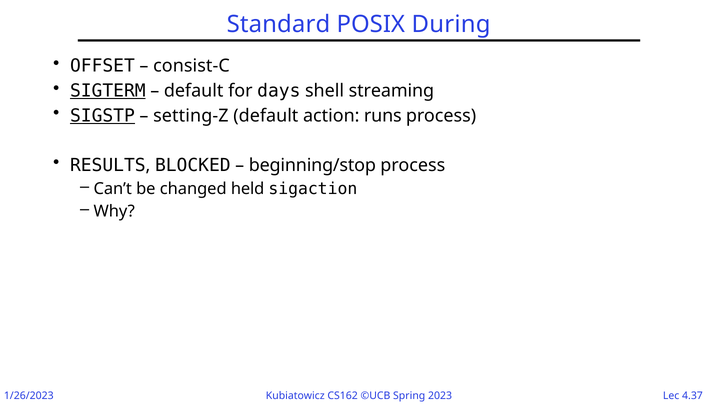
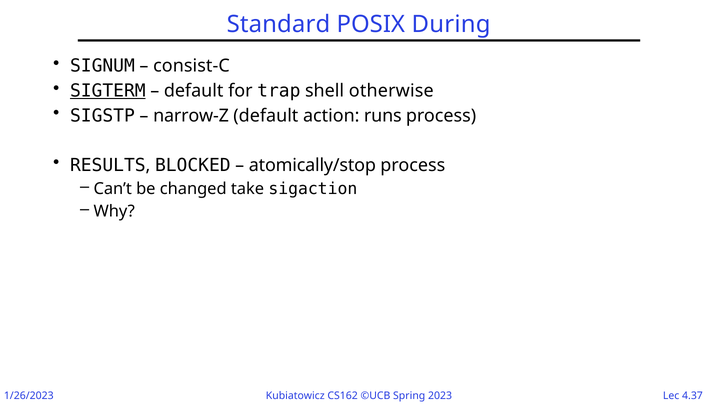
OFFSET: OFFSET -> SIGNUM (102, 66)
days: days -> trap (279, 91)
streaming: streaming -> otherwise (391, 91)
SIGSTP underline: present -> none (102, 116)
setting-Z: setting-Z -> narrow-Z (191, 116)
beginning/stop: beginning/stop -> atomically/stop (312, 165)
held: held -> take (247, 189)
